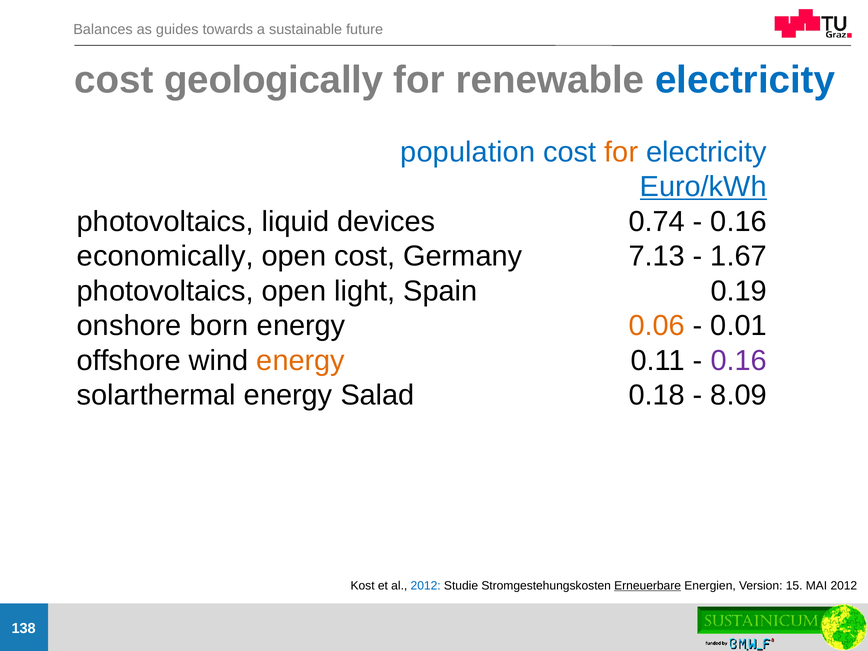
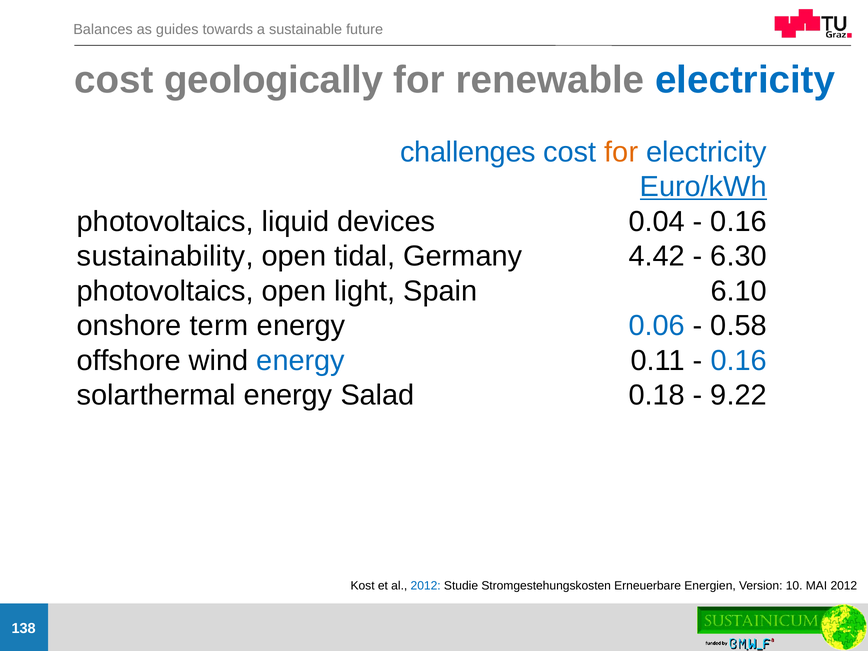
population: population -> challenges (468, 152)
0.74: 0.74 -> 0.04 (657, 222)
economically: economically -> sustainability (165, 256)
open cost: cost -> tidal (365, 256)
7.13: 7.13 -> 4.42 (657, 256)
1.67: 1.67 -> 6.30 (739, 256)
0.19: 0.19 -> 6.10 (739, 291)
born: born -> term (219, 326)
0.06 colour: orange -> blue (657, 326)
0.01: 0.01 -> 0.58 (739, 326)
energy colour: orange -> blue (301, 361)
0.16 colour: purple -> blue (739, 361)
8.09: 8.09 -> 9.22 (739, 395)
Erneuerbare underline: present -> none (648, 586)
15: 15 -> 10 (794, 586)
